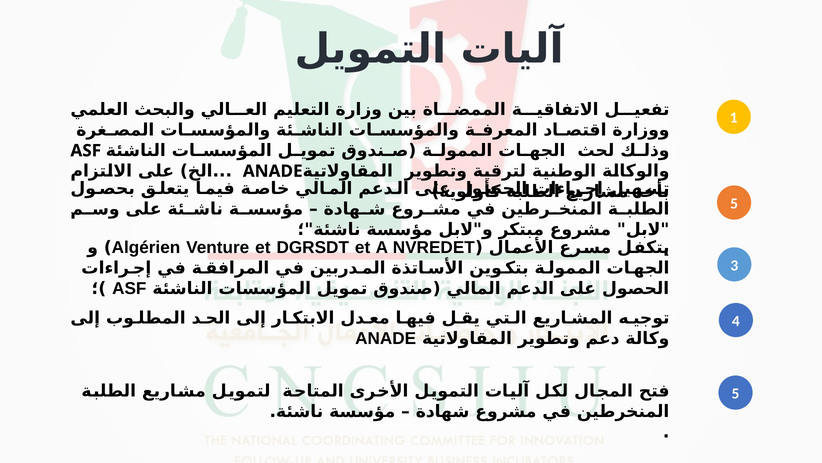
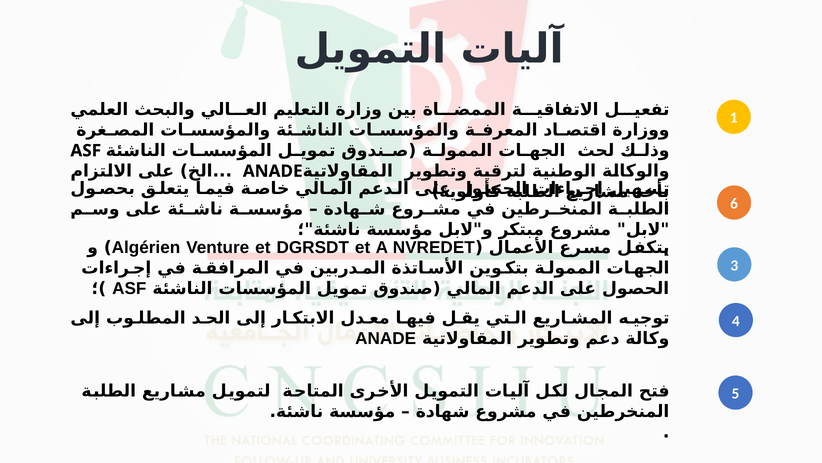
5: 5 -> 6 (734, 203)
